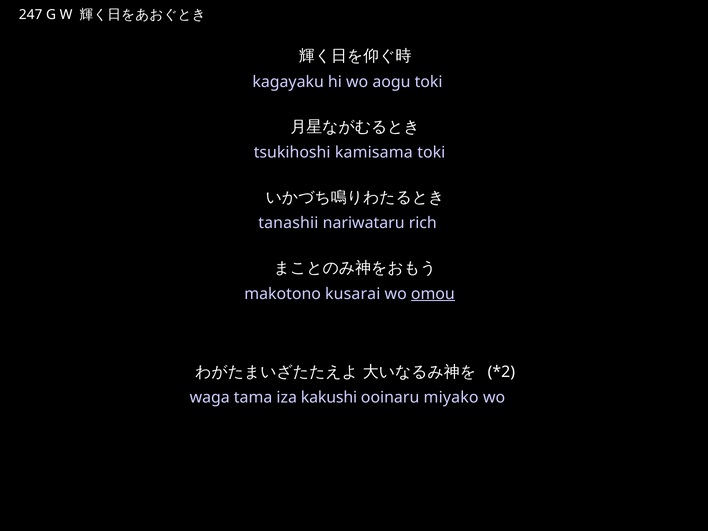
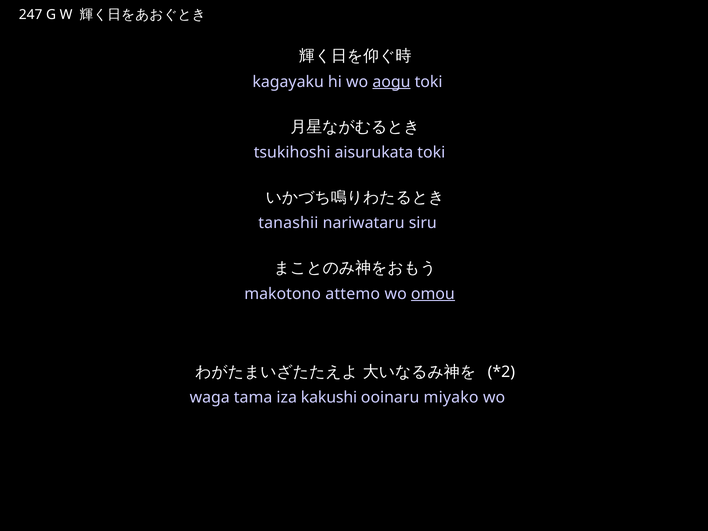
aogu underline: none -> present (391, 82)
kamisama: kamisama -> aisurukata (374, 152)
rich: rich -> siru (423, 223)
kusarai: kusarai -> attemo (353, 294)
